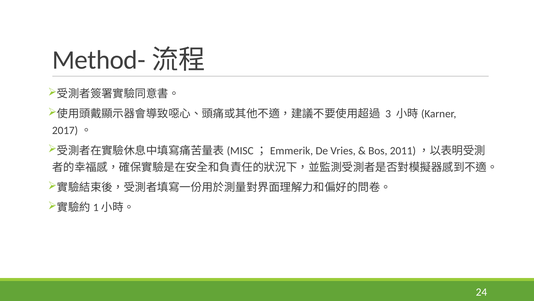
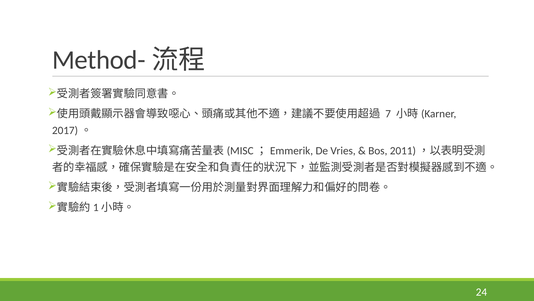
3: 3 -> 7 (388, 114)
